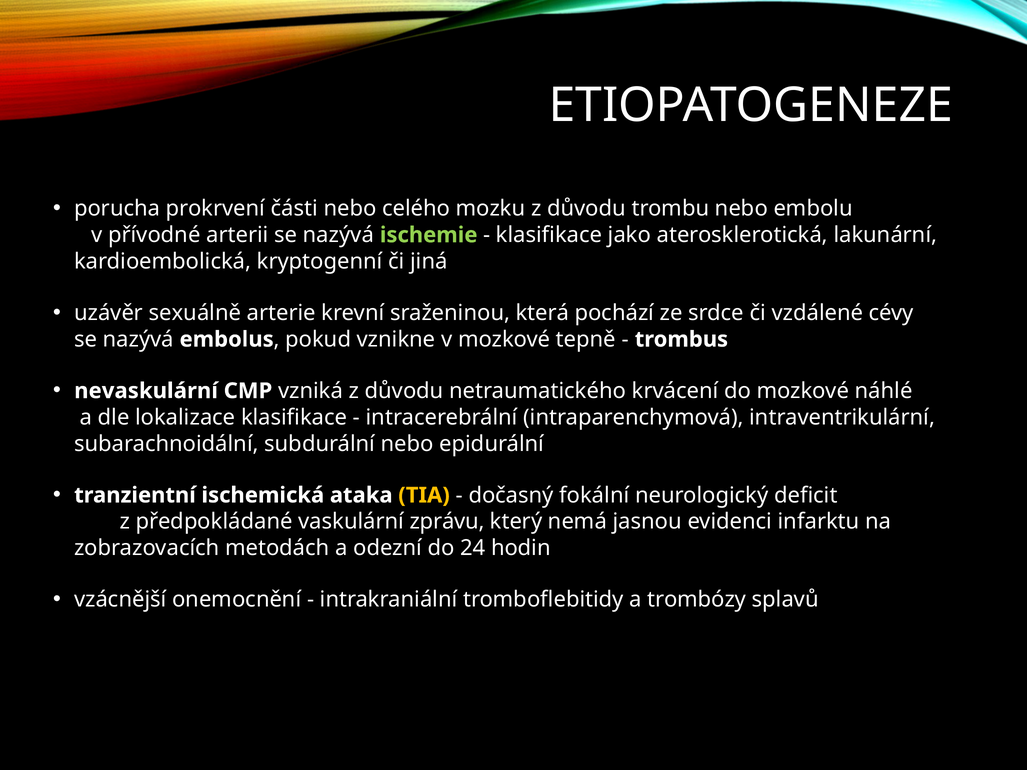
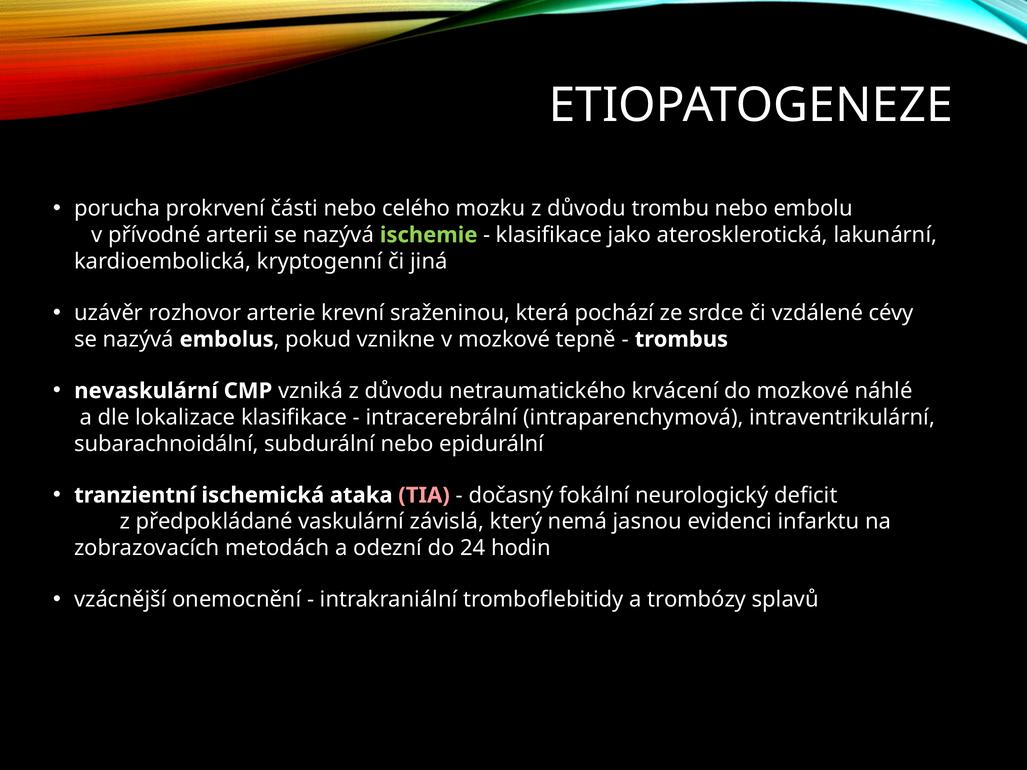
sexuálně: sexuálně -> rozhovor (195, 313)
TIA colour: yellow -> pink (424, 495)
zprávu: zprávu -> závislá (447, 522)
